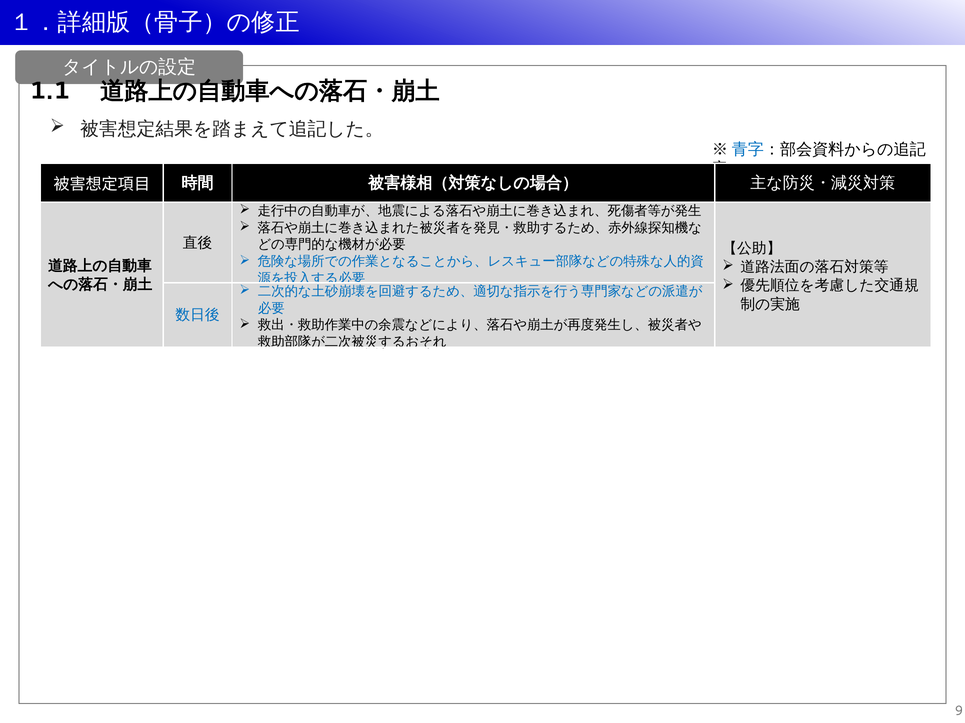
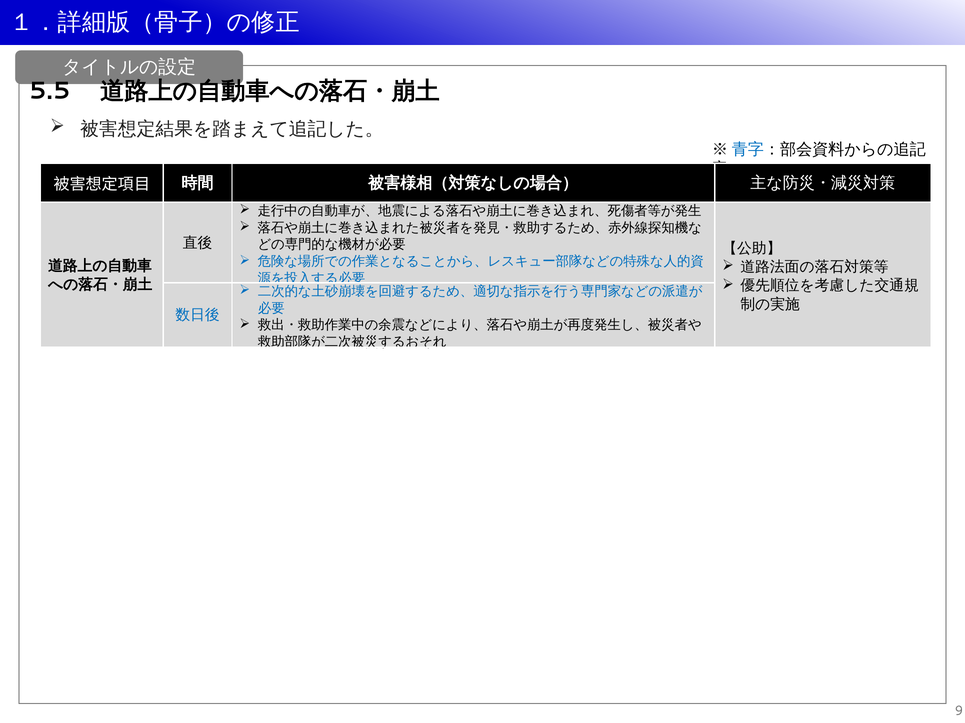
1.1: 1.1 -> 5.5 (50, 91)
